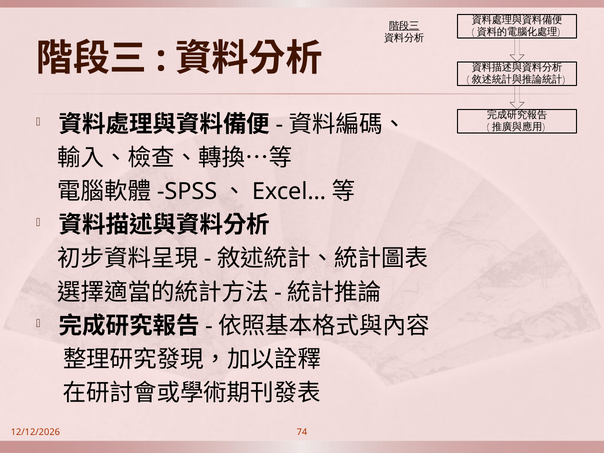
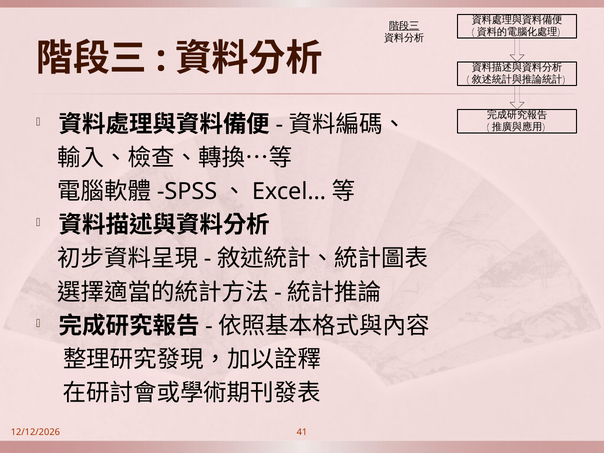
74: 74 -> 41 (302, 432)
